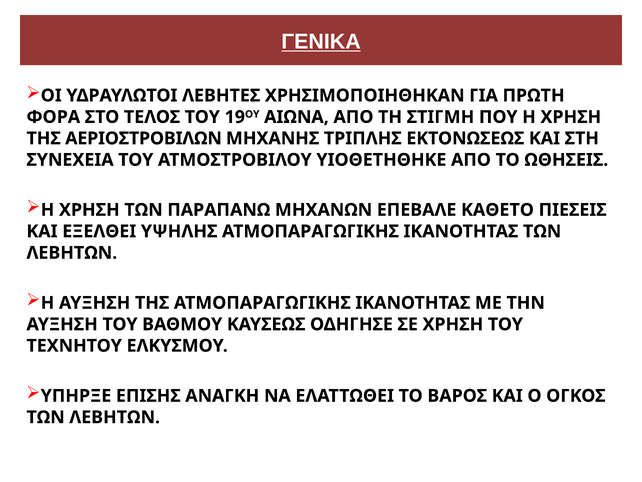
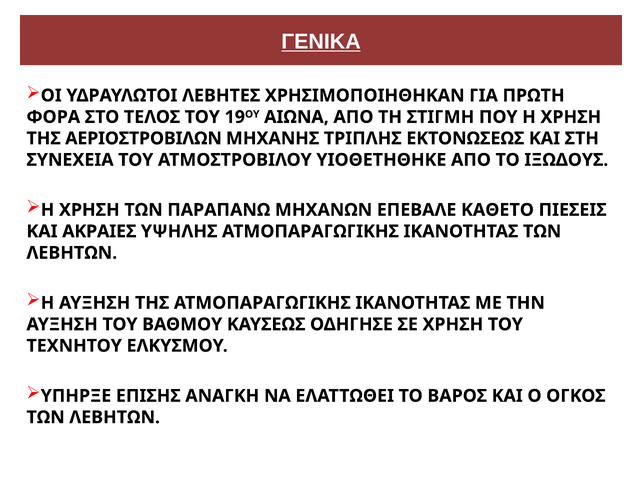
ΩΘΗΣΕΙΣ: ΩΘΗΣΕΙΣ -> ΙΞΩΔΟΥΣ (566, 160)
ΕΞΕΛΘΕΙ: ΕΞΕΛΘΕΙ -> ΑΚΡΑΙΕΣ (99, 231)
